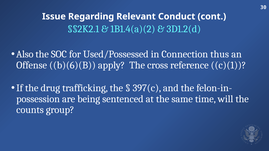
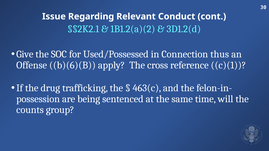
1B1.4(a)(2: 1B1.4(a)(2 -> 1B1.2(a)(2 (133, 29)
Also: Also -> Give (25, 54)
397(c: 397(c -> 463(c (147, 88)
